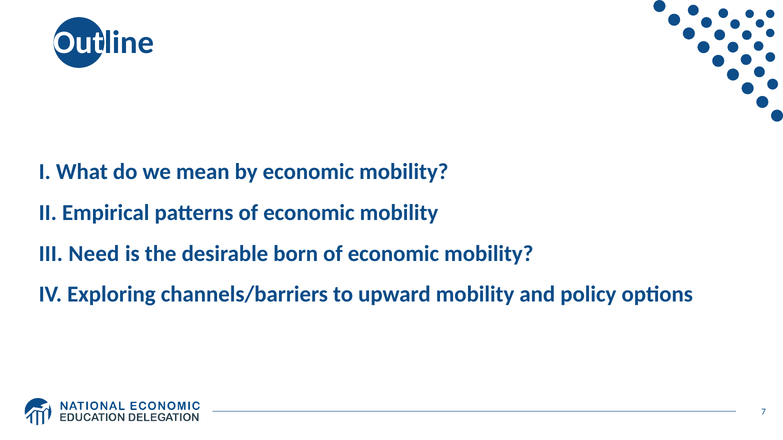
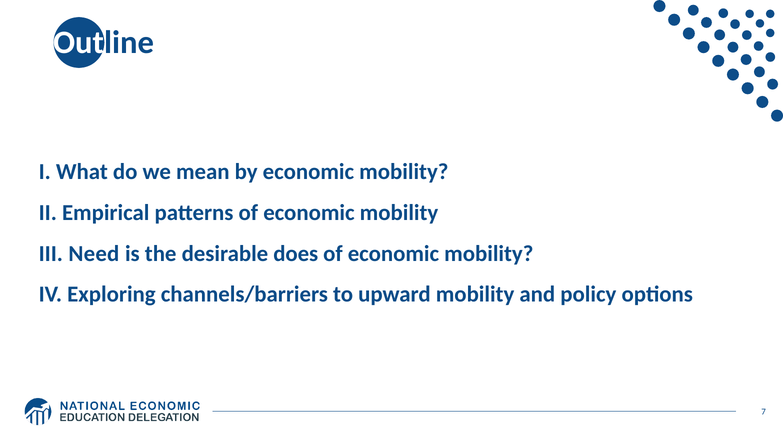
born: born -> does (296, 254)
